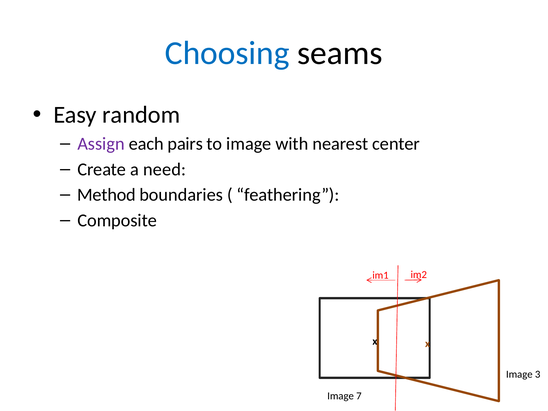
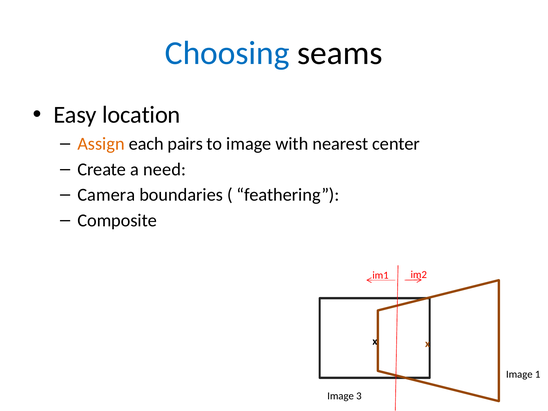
random: random -> location (141, 115)
Assign colour: purple -> orange (101, 144)
Method: Method -> Camera (106, 195)
3: 3 -> 1 (538, 374)
7: 7 -> 3 (359, 396)
